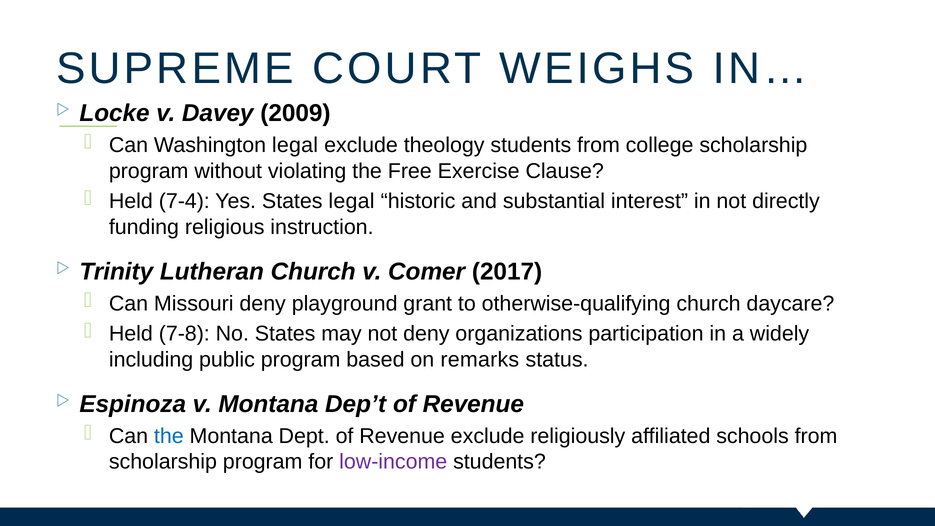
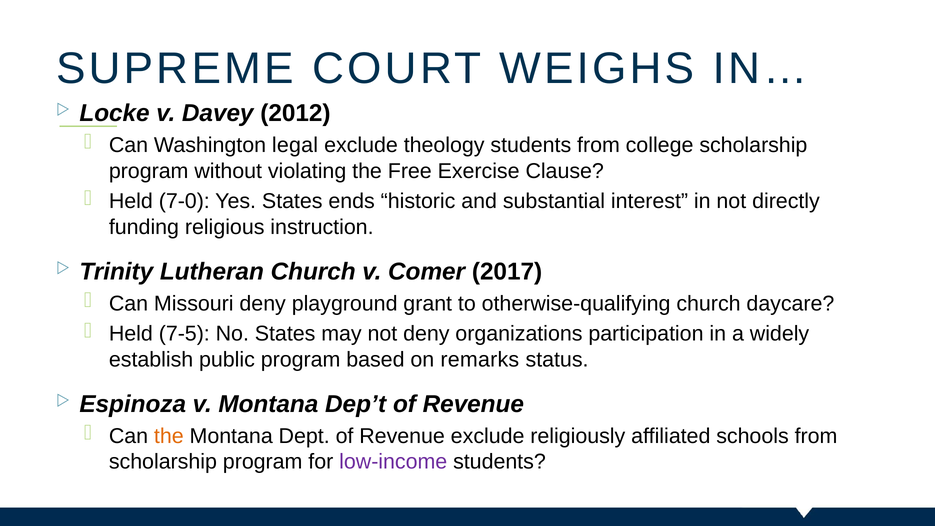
2009: 2009 -> 2012 (295, 113)
7-4: 7-4 -> 7-0 (184, 201)
States legal: legal -> ends (352, 201)
7-8: 7-8 -> 7-5 (184, 334)
including: including -> establish (151, 360)
the colour: blue -> orange (169, 436)
